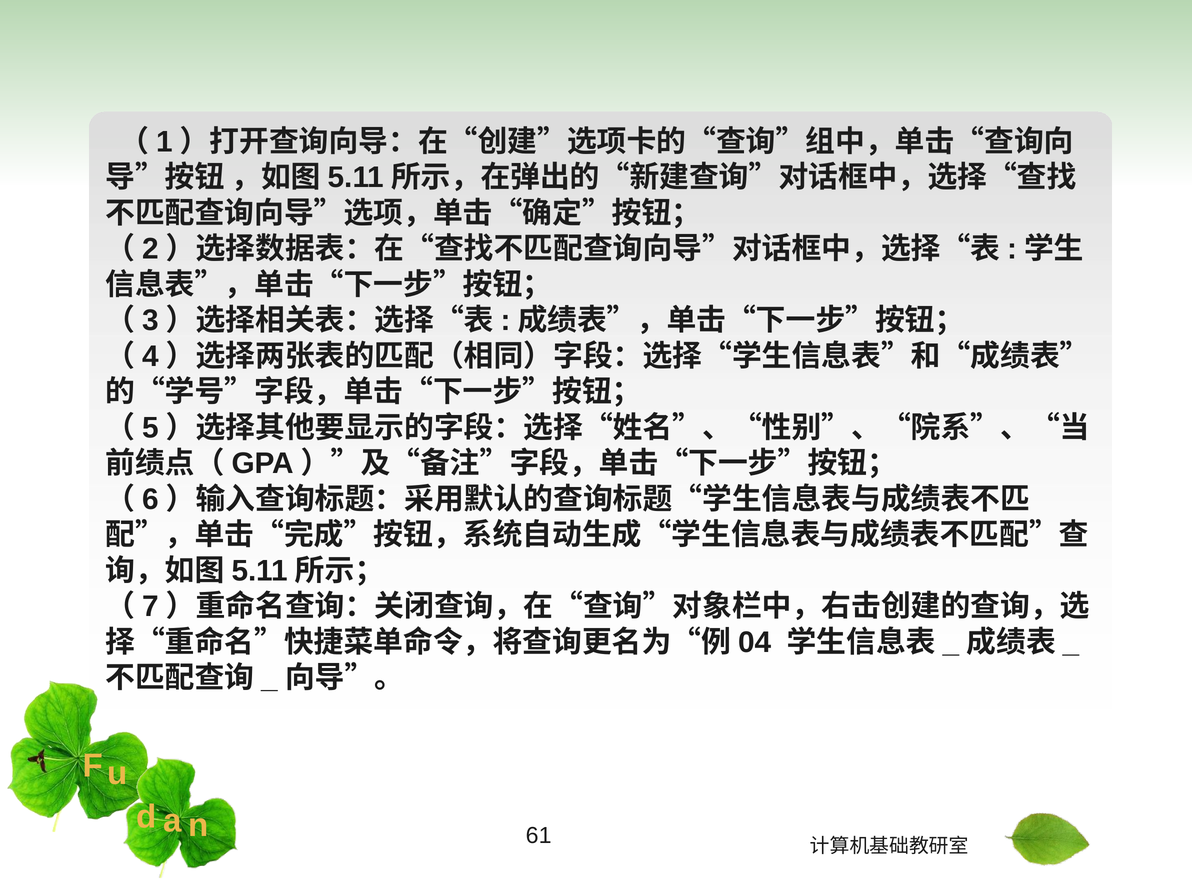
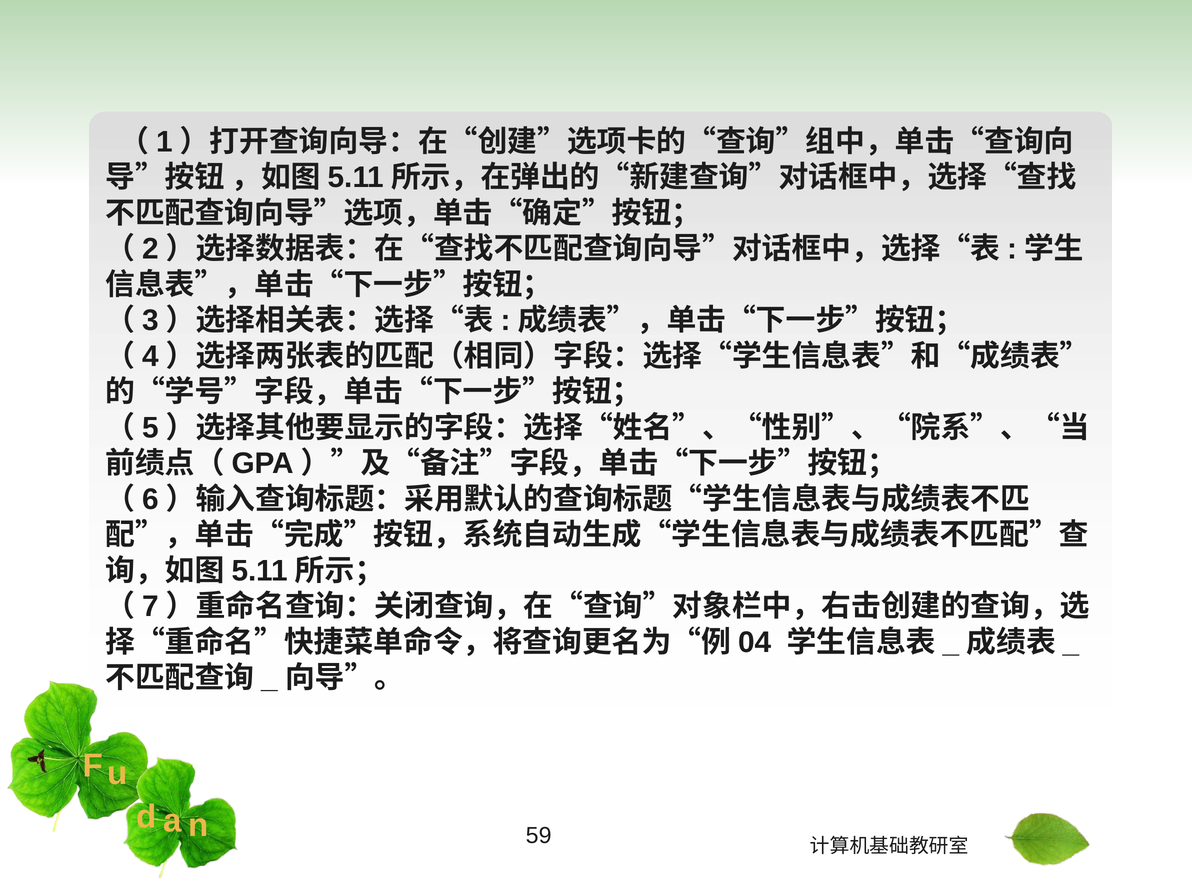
61: 61 -> 59 (539, 836)
